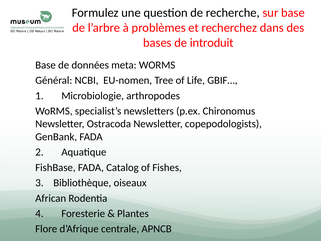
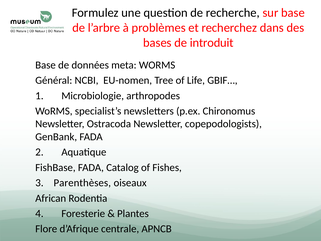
Bibliothèque: Bibliothèque -> Parenthèses (82, 183)
